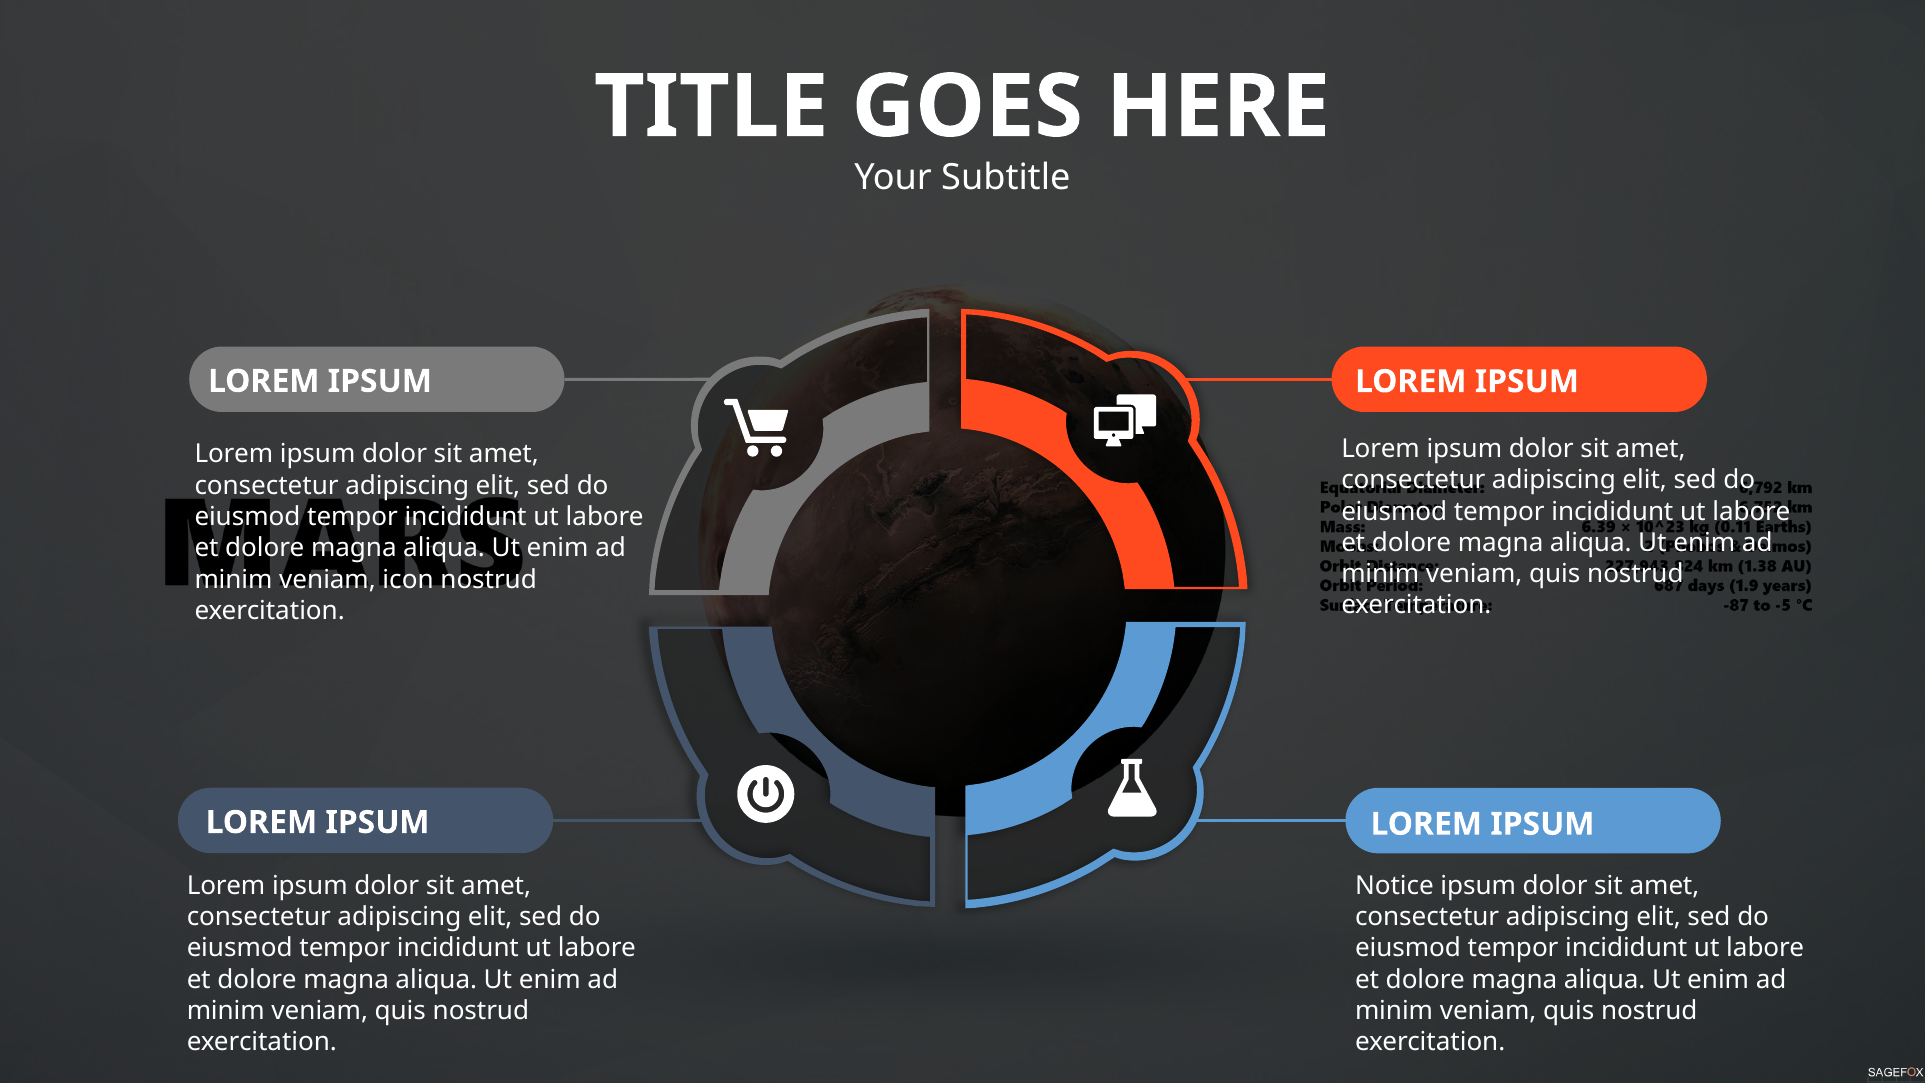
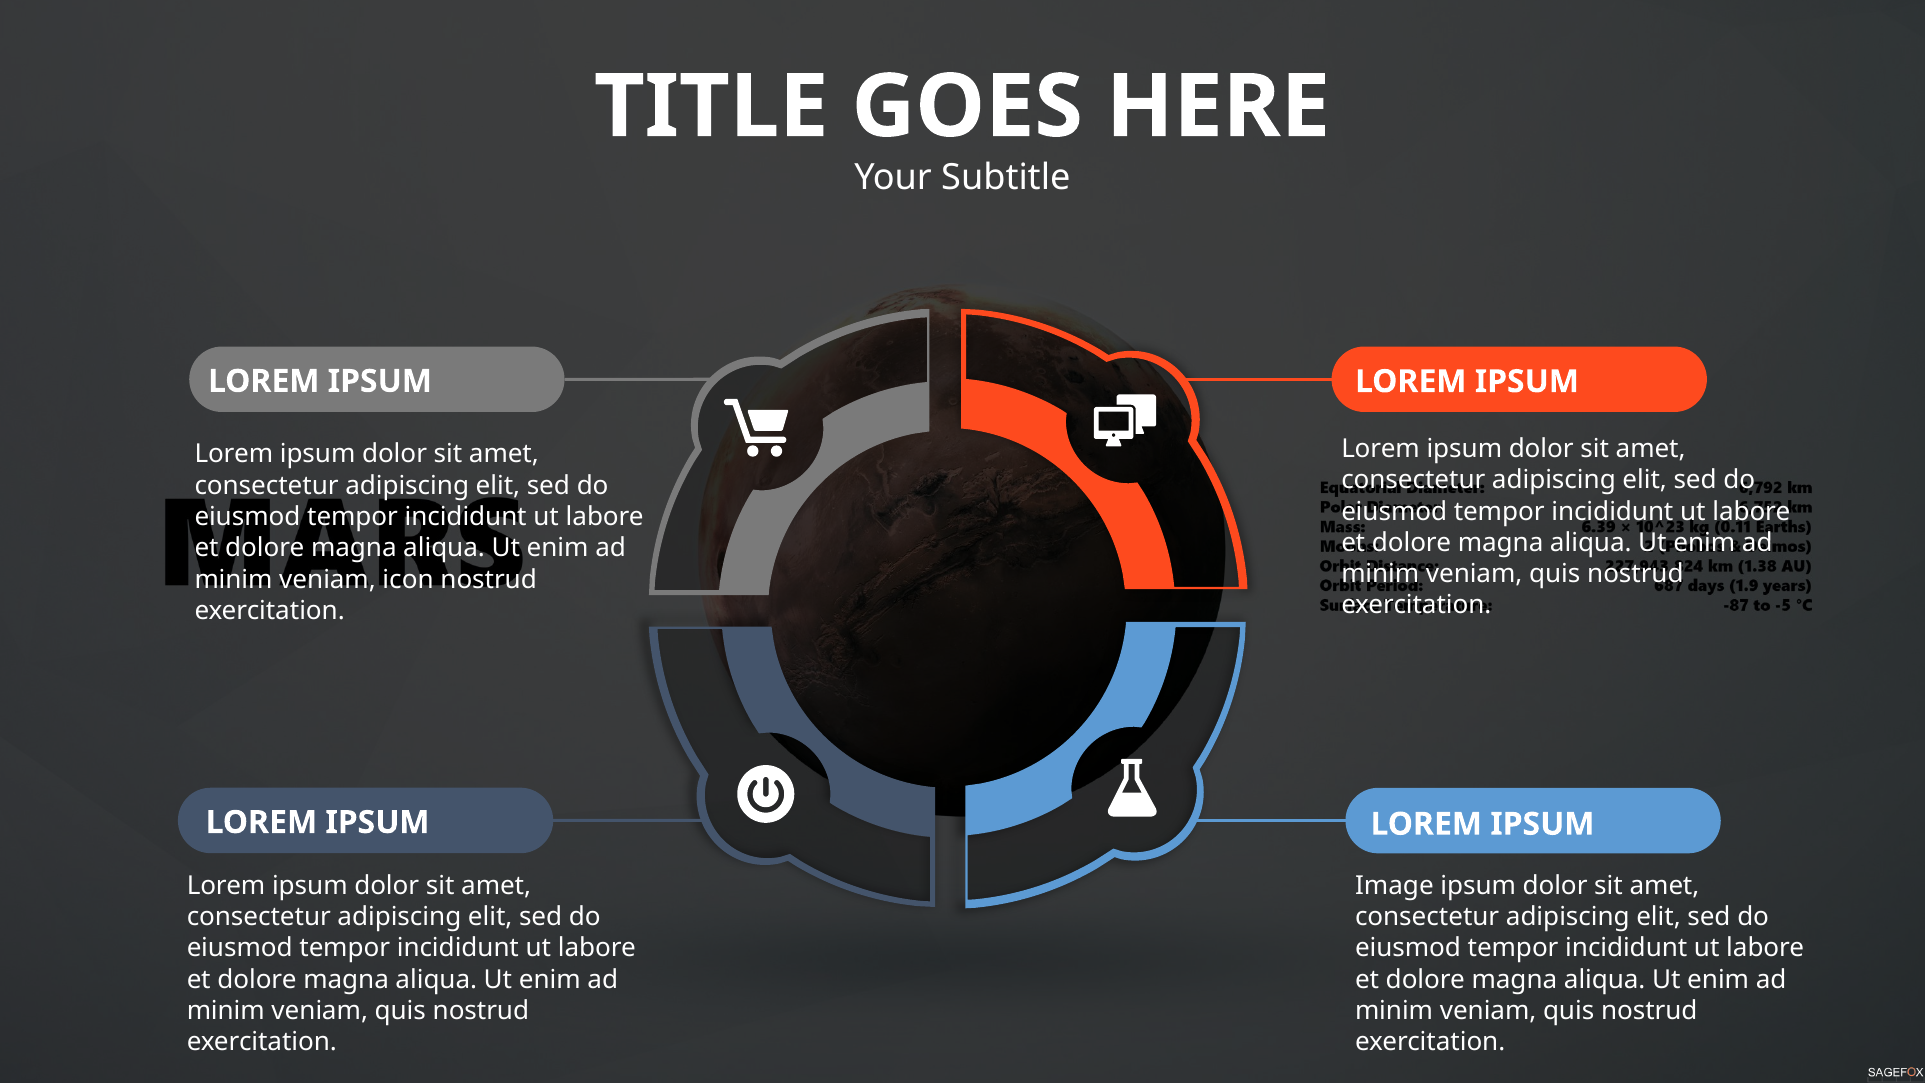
Notice: Notice -> Image (1394, 885)
